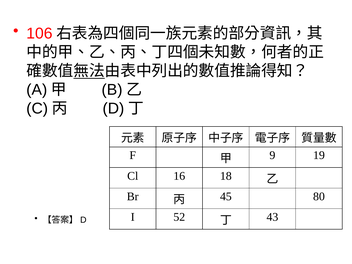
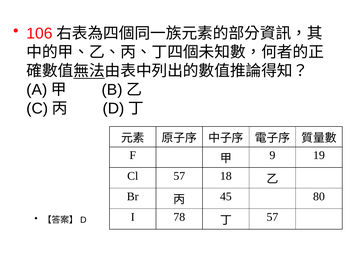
Cl 16: 16 -> 57 (179, 176)
52: 52 -> 78 (179, 217)
43: 43 -> 57 (272, 217)
